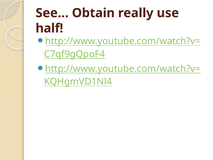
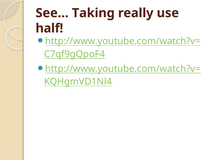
Obtain: Obtain -> Taking (93, 13)
